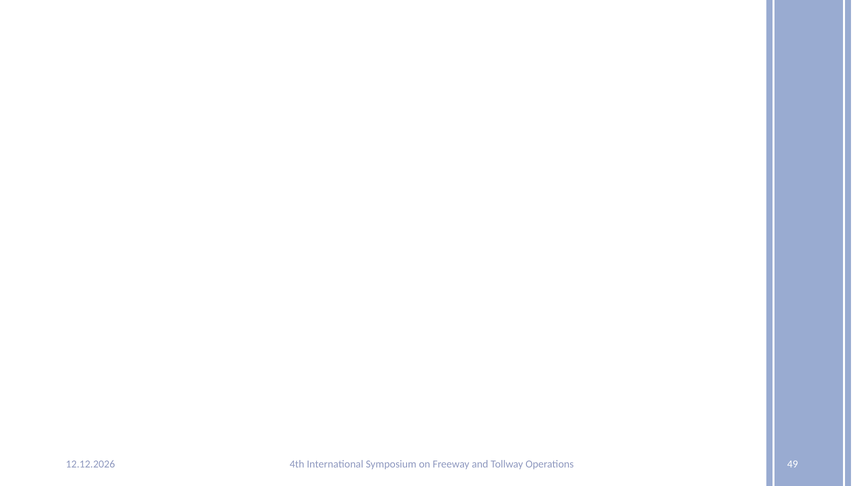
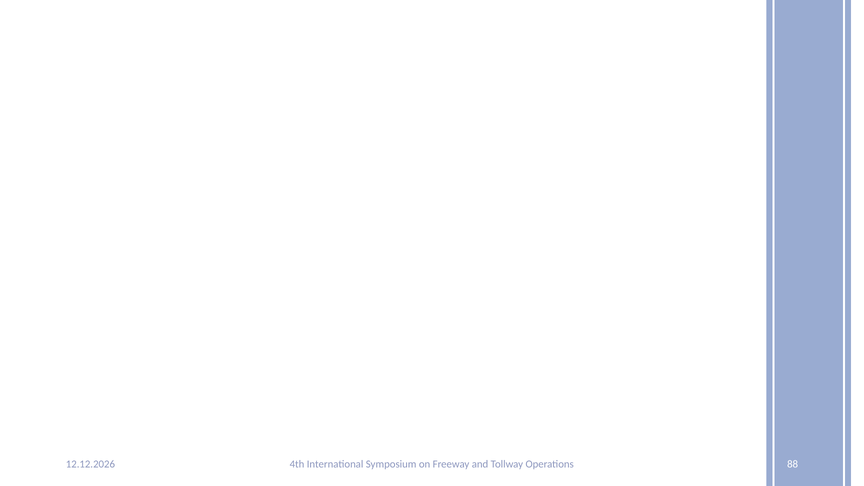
49: 49 -> 88 (793, 464)
